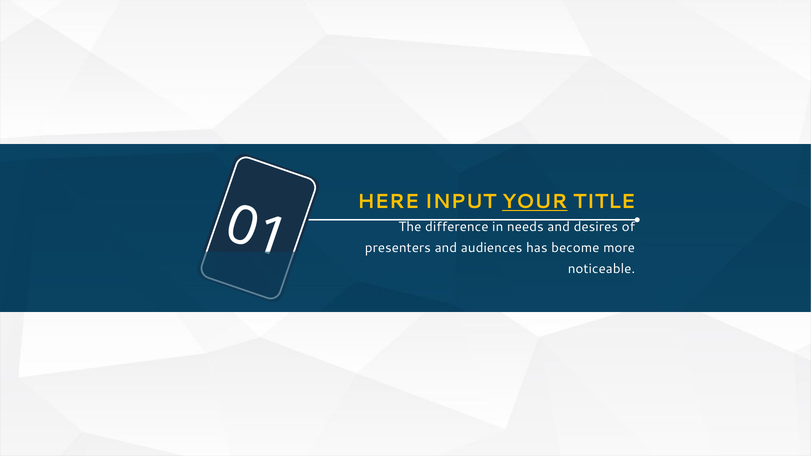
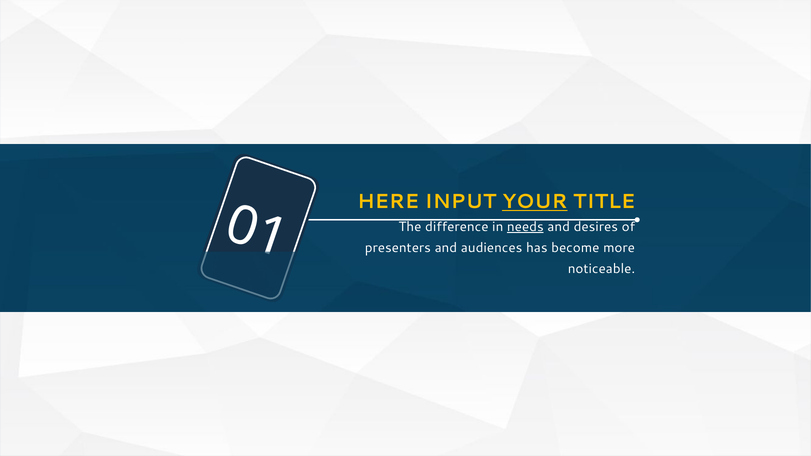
needs underline: none -> present (525, 227)
